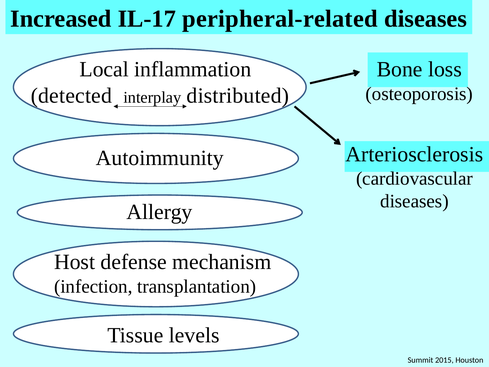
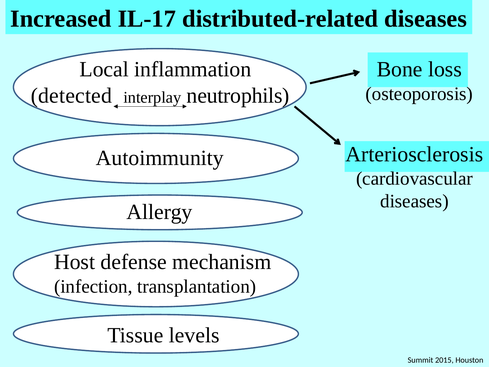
peripheral-related: peripheral-related -> distributed-related (280, 19)
distributed: distributed -> neutrophils (238, 95)
